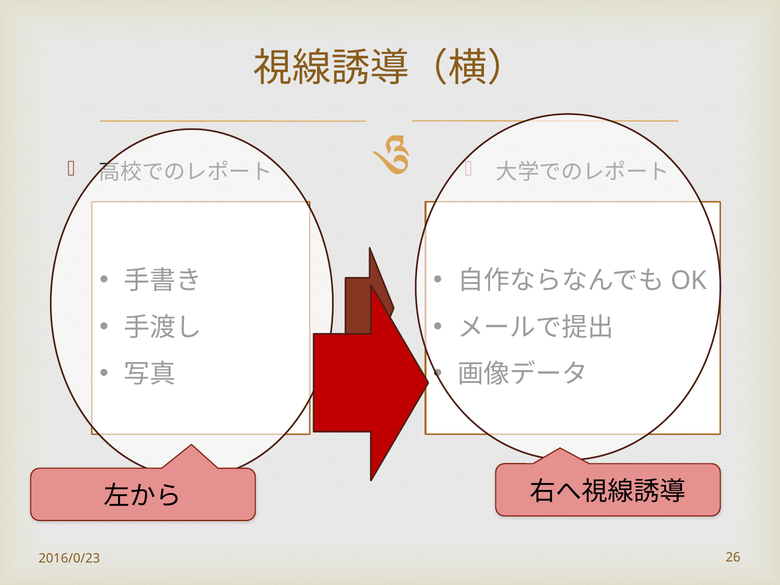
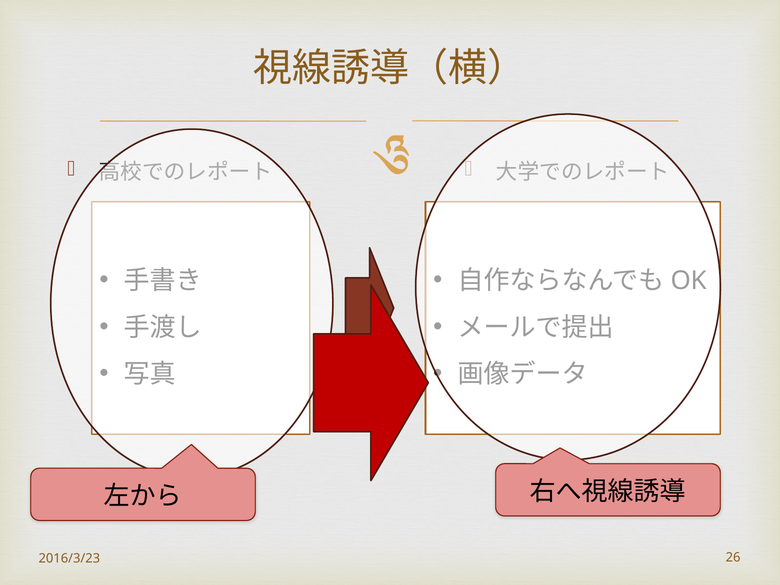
2016/0/23: 2016/0/23 -> 2016/3/23 (69, 558)
